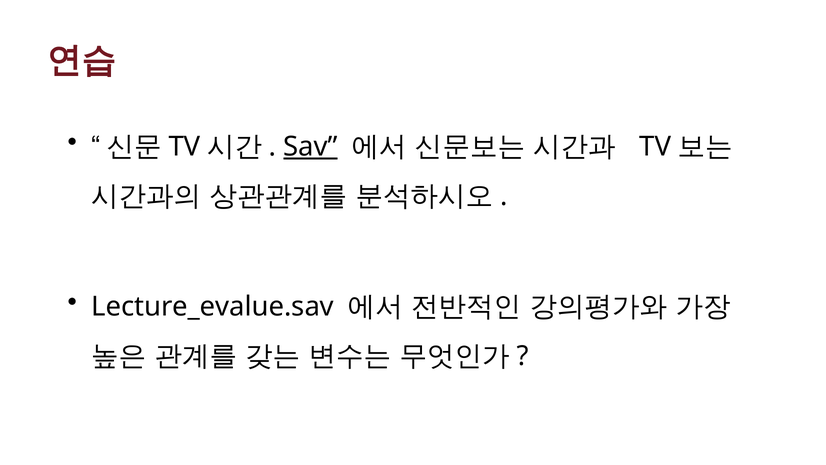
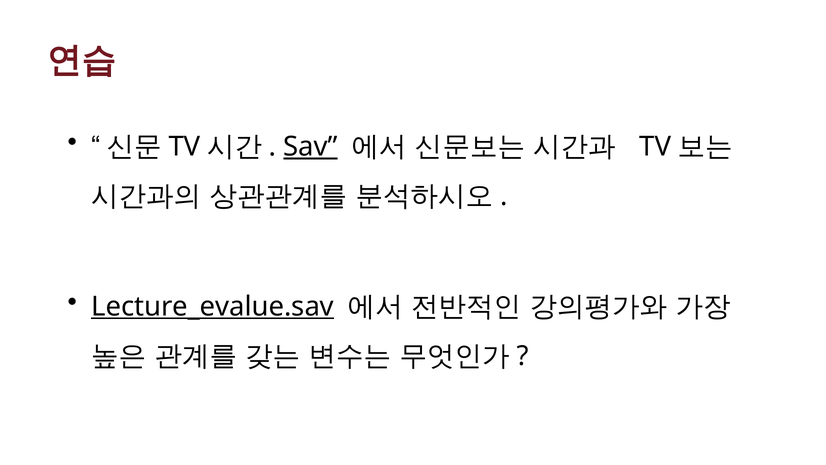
Lecture_evalue.sav underline: none -> present (213, 306)
